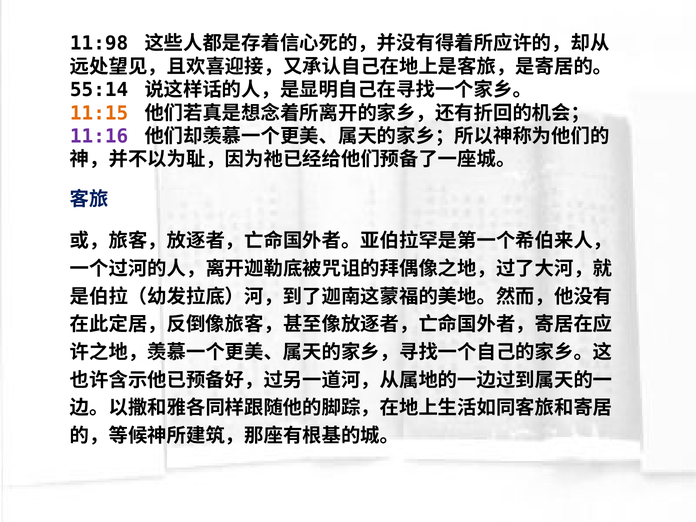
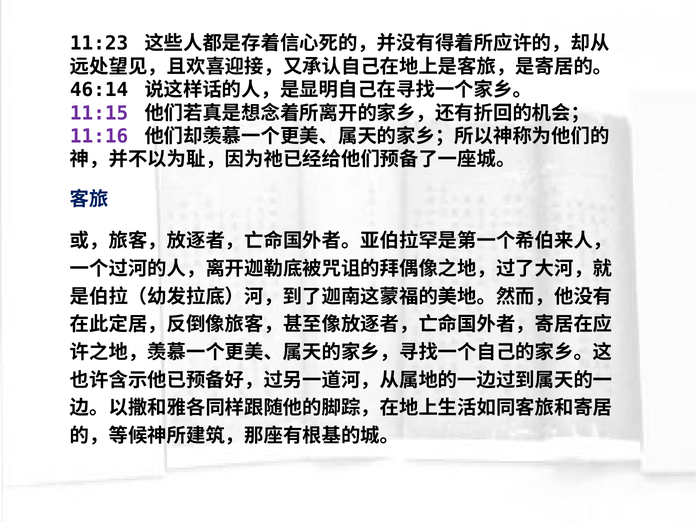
11:98: 11:98 -> 11:23 (99, 44)
55:14: 55:14 -> 46:14 (99, 90)
11:15 colour: orange -> purple (99, 113)
